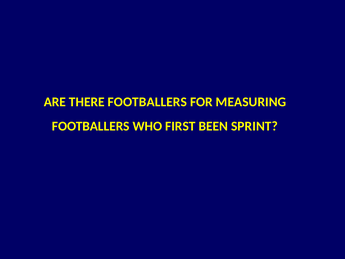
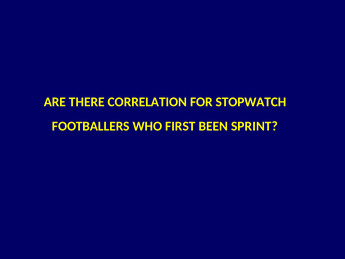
THERE FOOTBALLERS: FOOTBALLERS -> CORRELATION (147, 102)
MEASURING: MEASURING -> STOPWATCH (251, 102)
